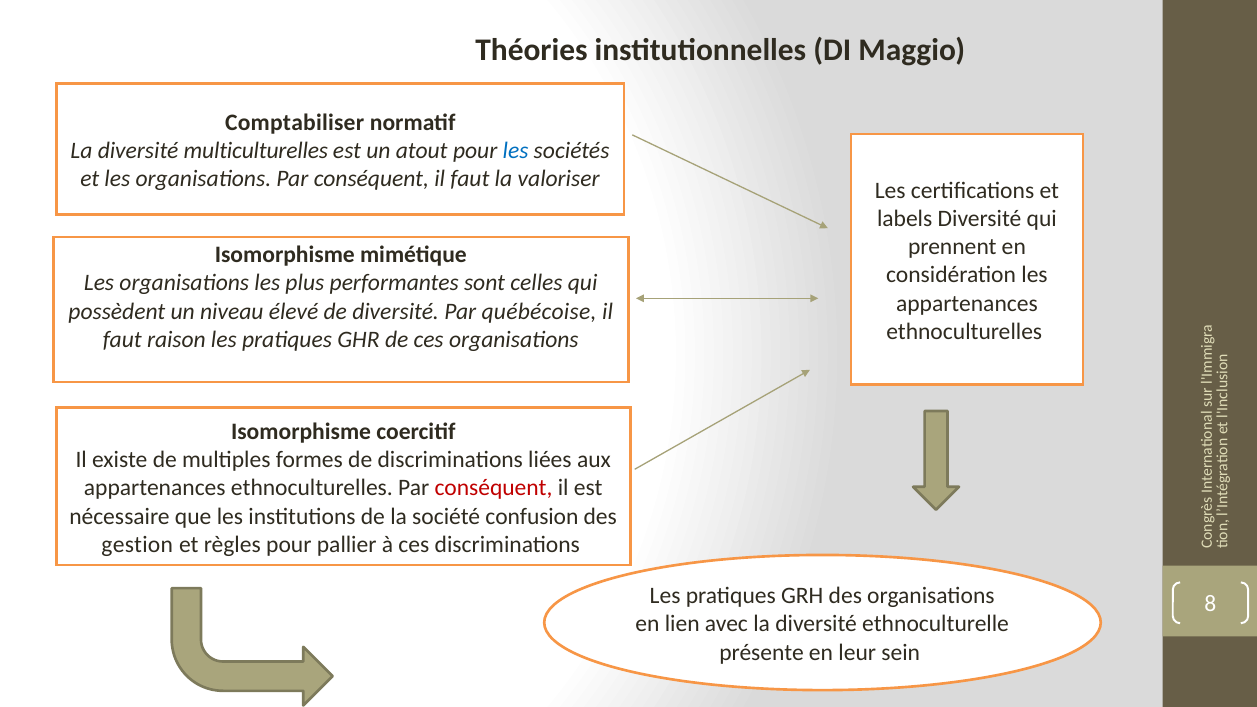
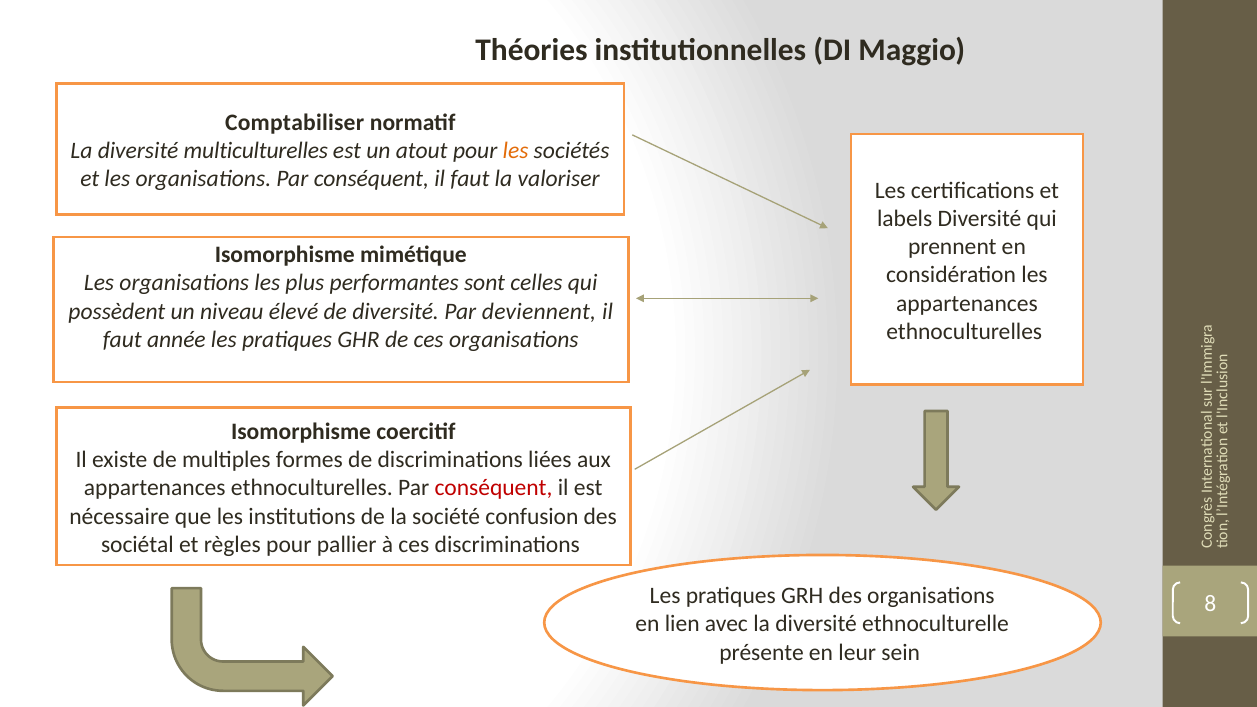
les colour: blue -> orange (516, 151)
québécoise: québécoise -> deviennent (539, 311)
raison: raison -> année (176, 340)
gestion: gestion -> sociétal (137, 545)
